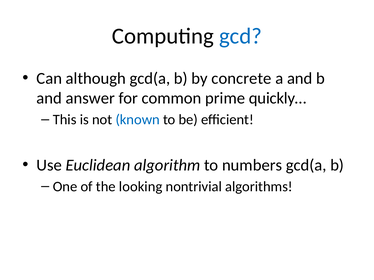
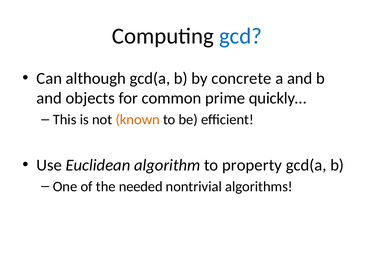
answer: answer -> objects (90, 98)
known colour: blue -> orange (138, 120)
numbers: numbers -> property (252, 165)
looking: looking -> needed (141, 187)
